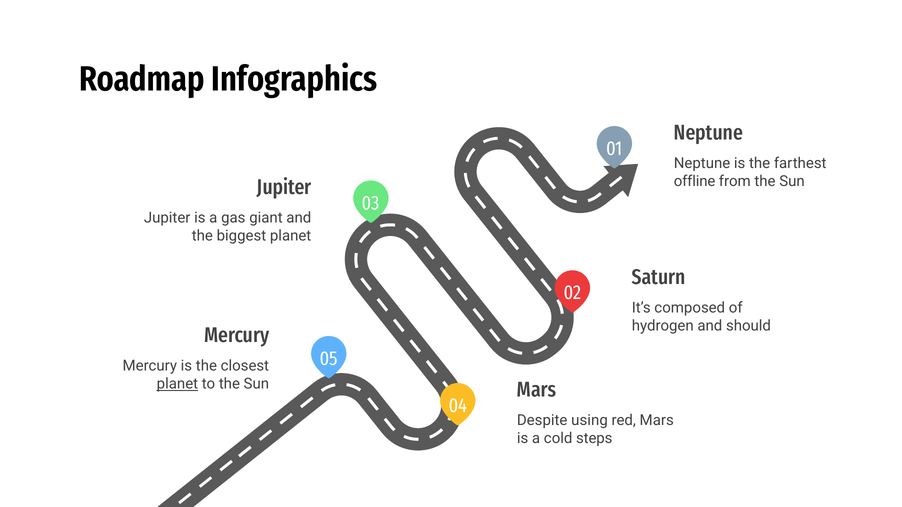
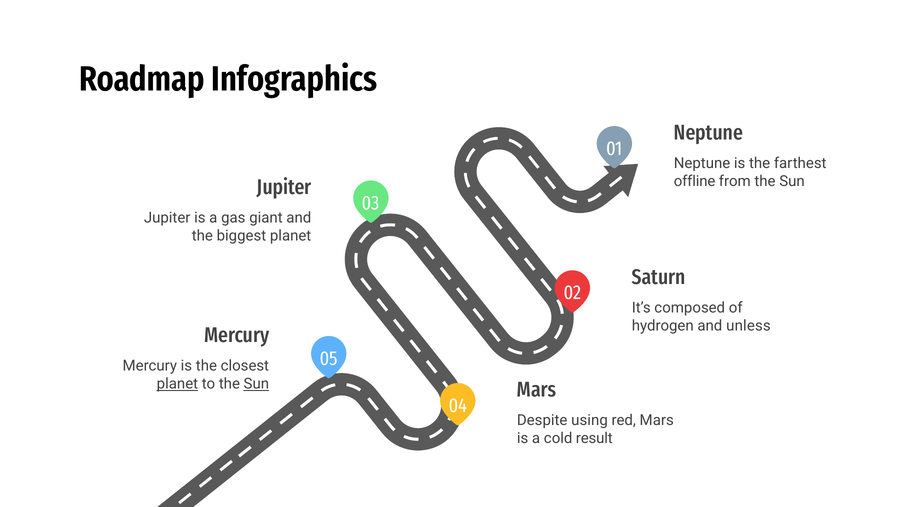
should: should -> unless (748, 326)
Sun underline: none -> present (256, 384)
steps: steps -> result (594, 439)
